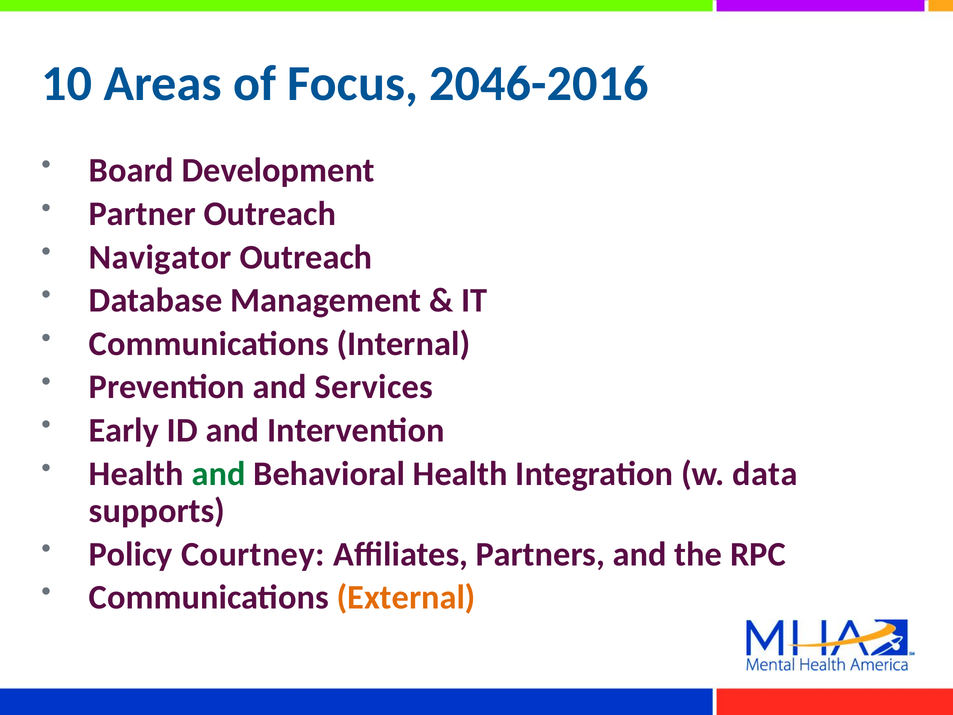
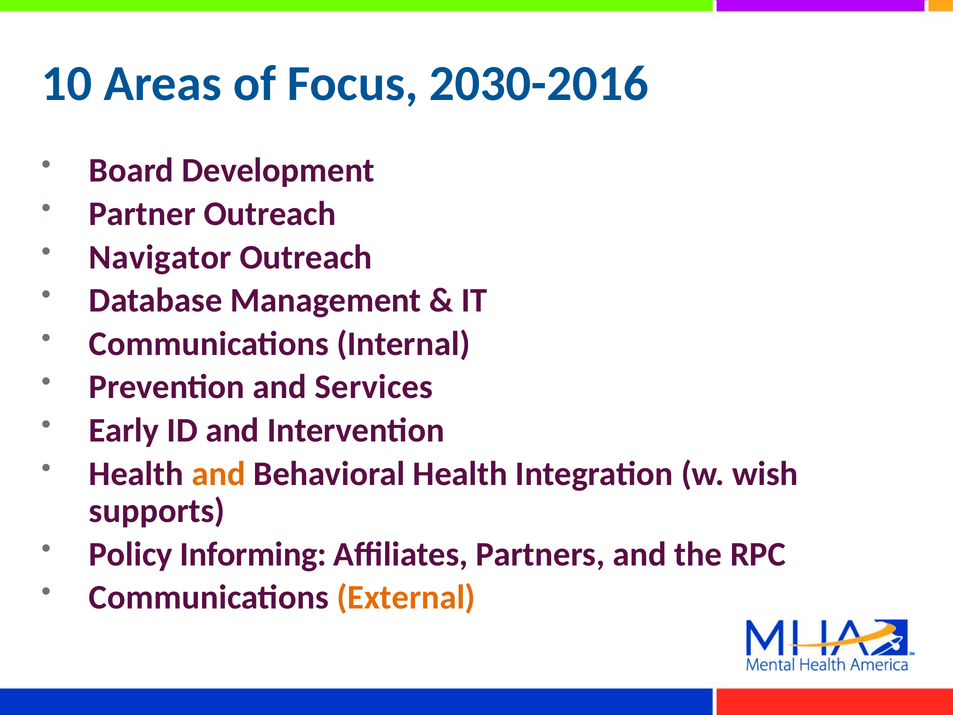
2046-2016: 2046-2016 -> 2030-2016 (539, 83)
and colour: green -> orange (219, 474)
data: data -> wish (765, 474)
Courtney: Courtney -> Informing (253, 554)
